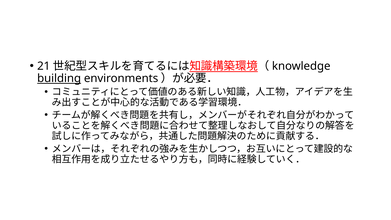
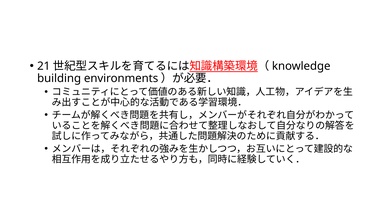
building underline: present -> none (59, 78)
